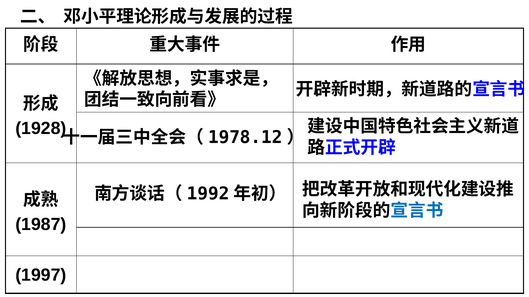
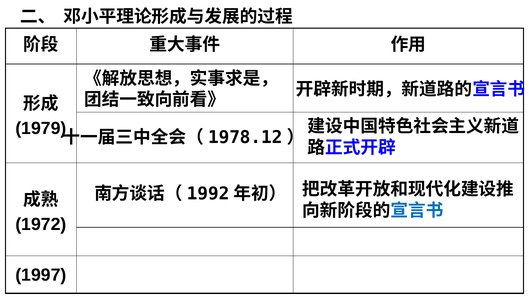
1928: 1928 -> 1979 (41, 128)
1987: 1987 -> 1972 (41, 225)
